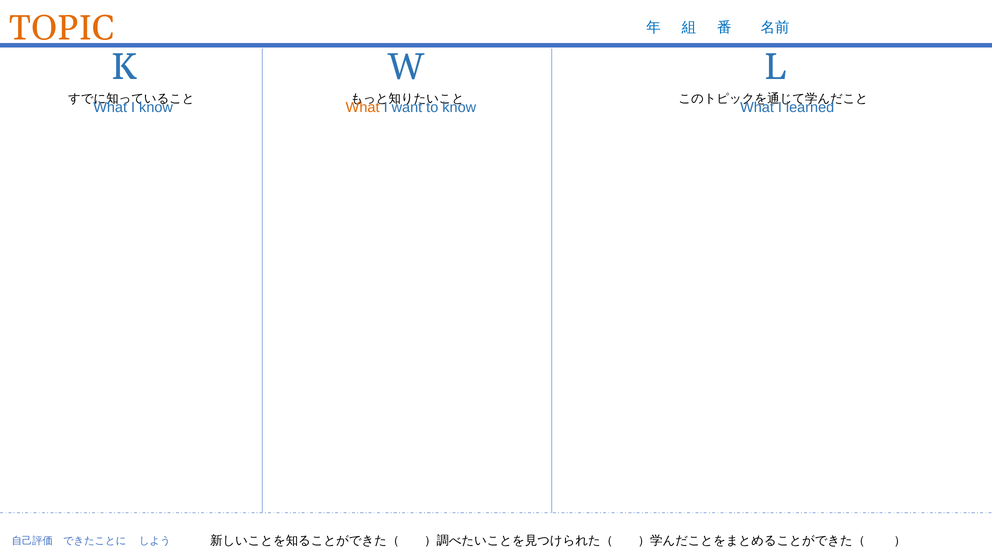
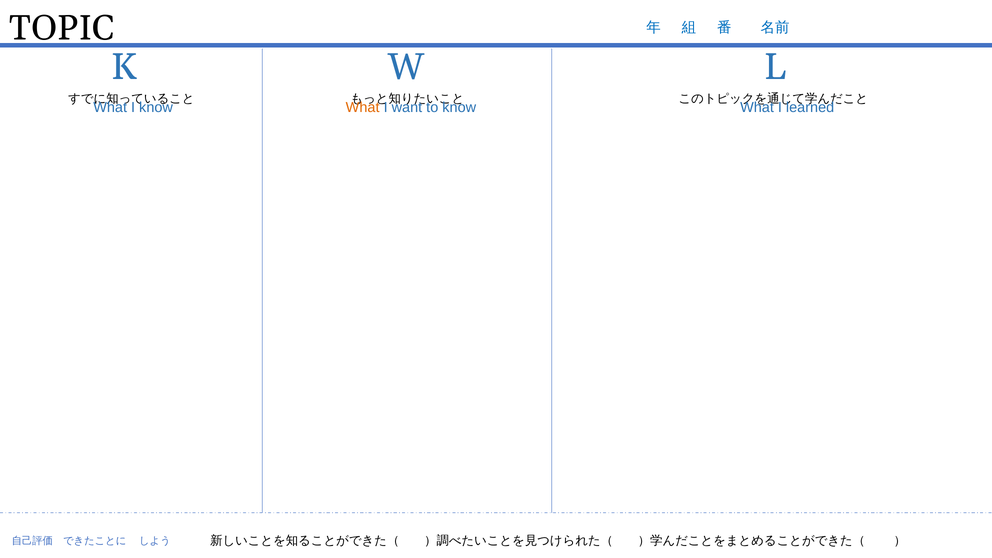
TOPIC colour: orange -> black (62, 28)
